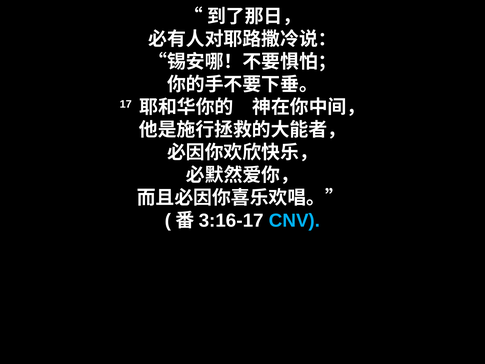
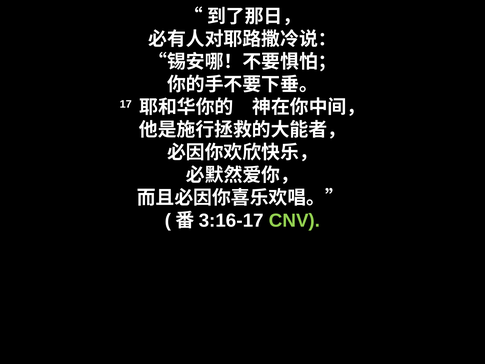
CNV colour: light blue -> light green (295, 220)
